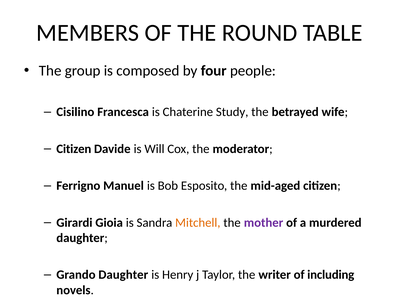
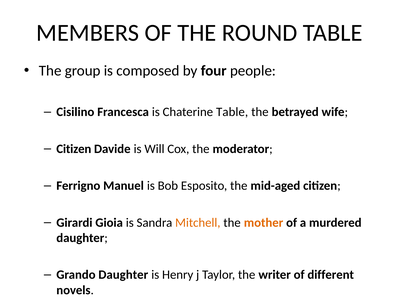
Chaterine Study: Study -> Table (232, 112)
mother colour: purple -> orange (264, 222)
including: including -> different (331, 274)
